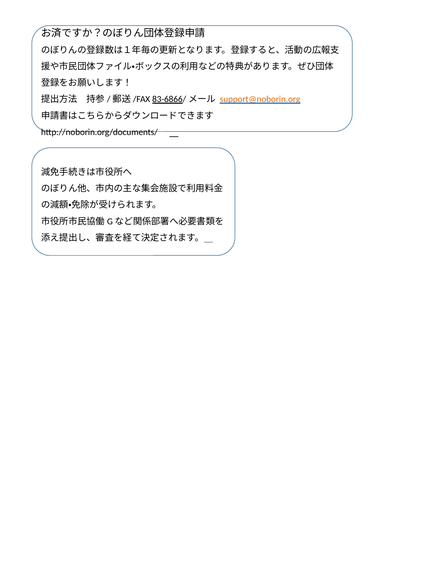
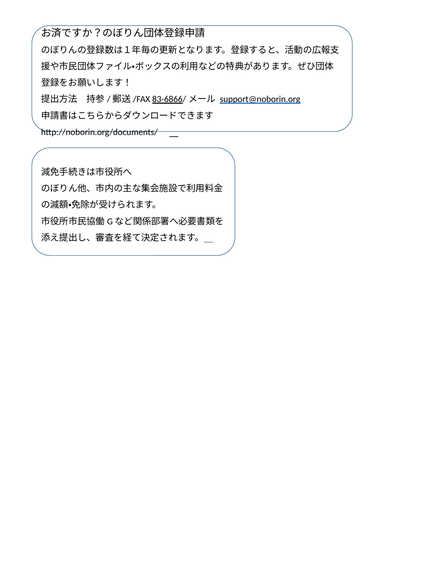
support@noborin.org colour: orange -> black (260, 99)
